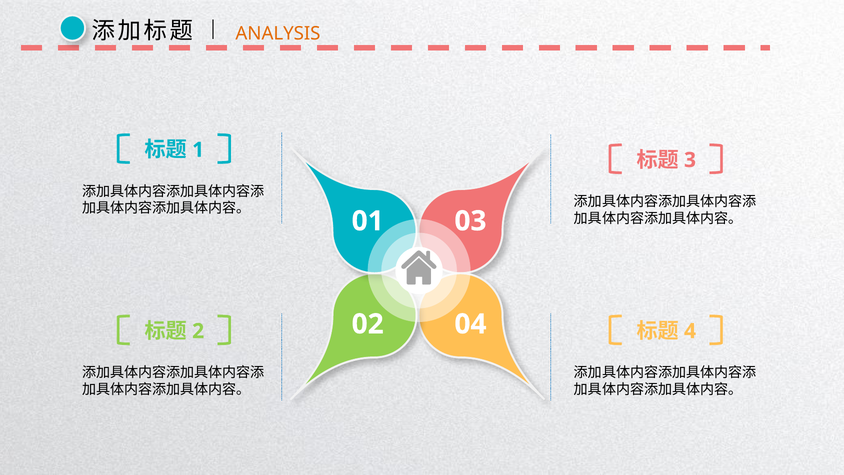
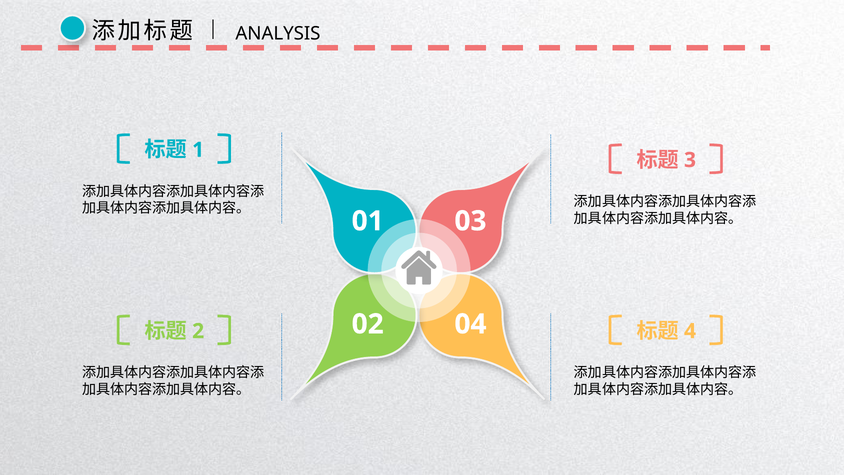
ANALYSIS colour: orange -> black (278, 33)
